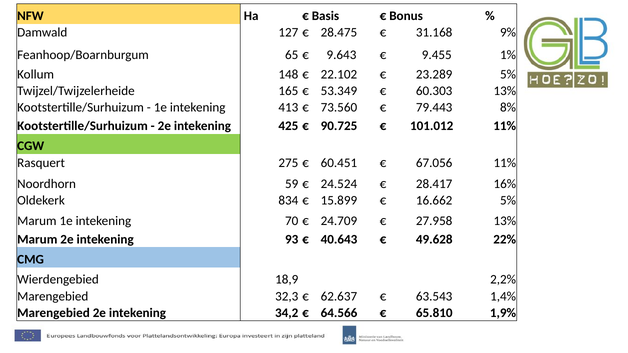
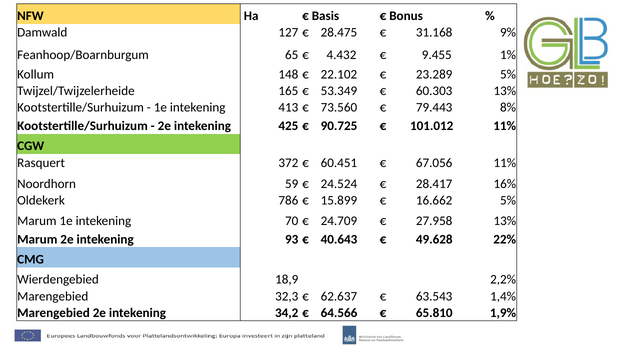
9.643: 9.643 -> 4.432 (341, 55)
275: 275 -> 372 (288, 163)
834: 834 -> 786 (288, 201)
